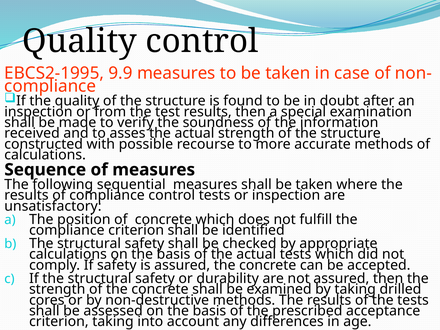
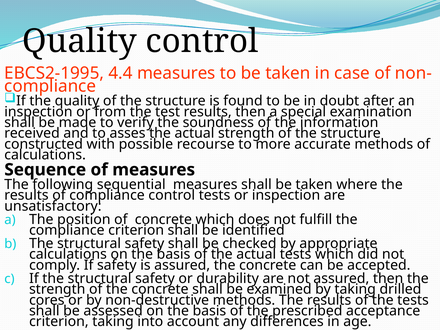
9.9: 9.9 -> 4.4 (121, 73)
